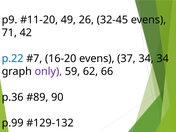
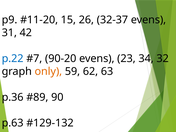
49: 49 -> 15 (68, 20)
32-45: 32-45 -> 32-37 (112, 20)
71: 71 -> 31 (9, 33)
16-20: 16-20 -> 90-20 (61, 59)
37: 37 -> 23 (126, 59)
34 34: 34 -> 32 (163, 59)
only colour: purple -> orange (48, 71)
66: 66 -> 63 (107, 71)
p.99: p.99 -> p.63 (13, 123)
